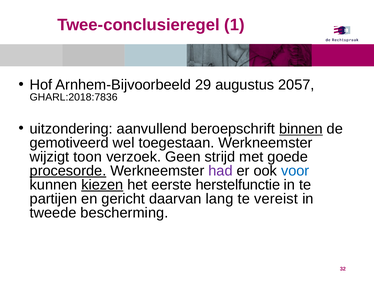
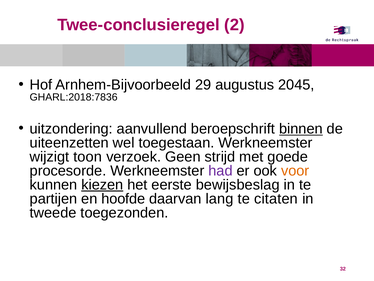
1: 1 -> 2 (234, 25)
2057: 2057 -> 2045 (296, 85)
gemotiveerd: gemotiveerd -> uiteenzetten (69, 143)
procesorde underline: present -> none (68, 170)
voor colour: blue -> orange (295, 170)
herstelfunctie: herstelfunctie -> bewijsbeslag (238, 184)
gericht: gericht -> hoofde (123, 198)
vereist: vereist -> citaten (276, 198)
bescherming: bescherming -> toegezonden (124, 212)
